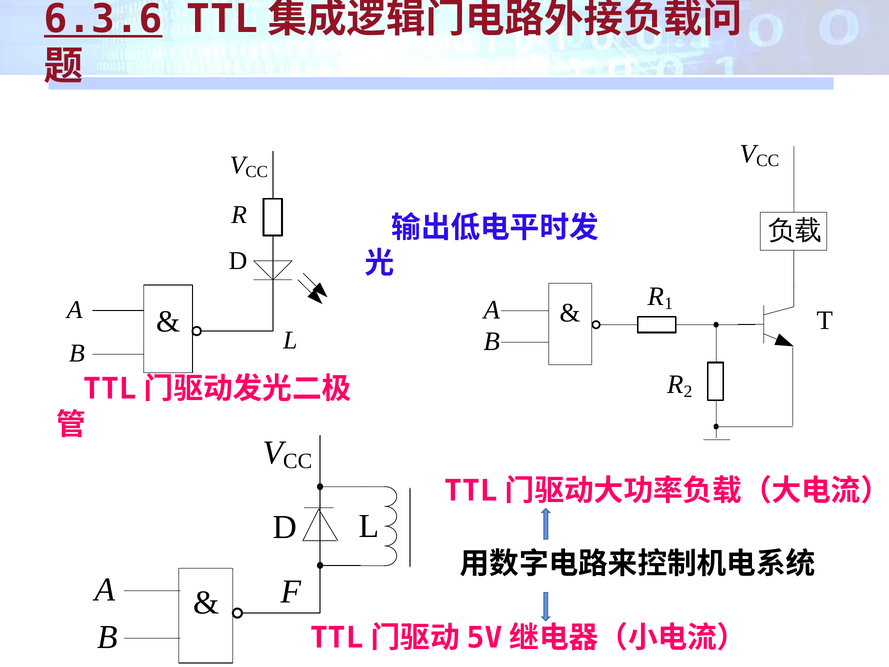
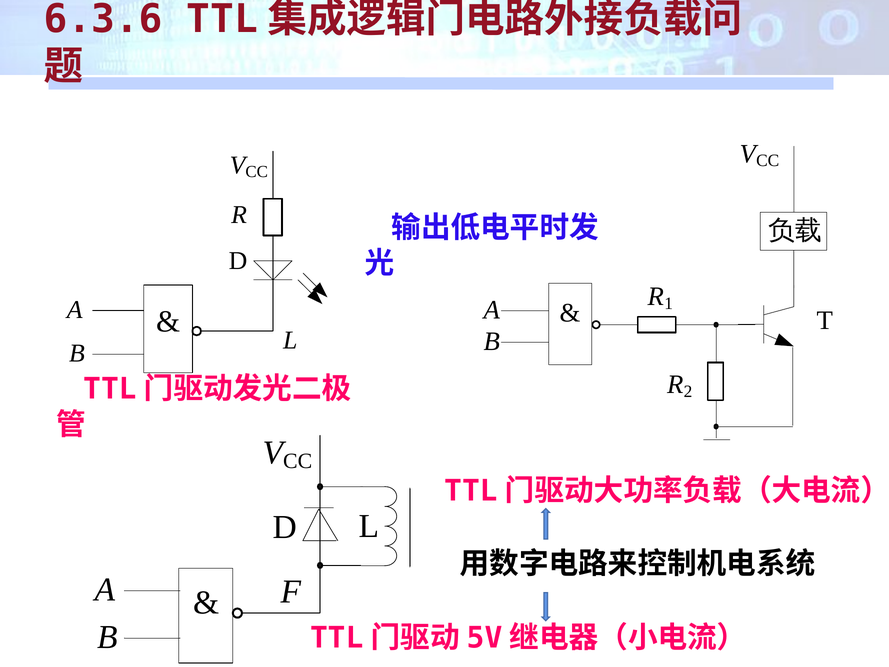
6.3.6 underline: present -> none (103, 19)
